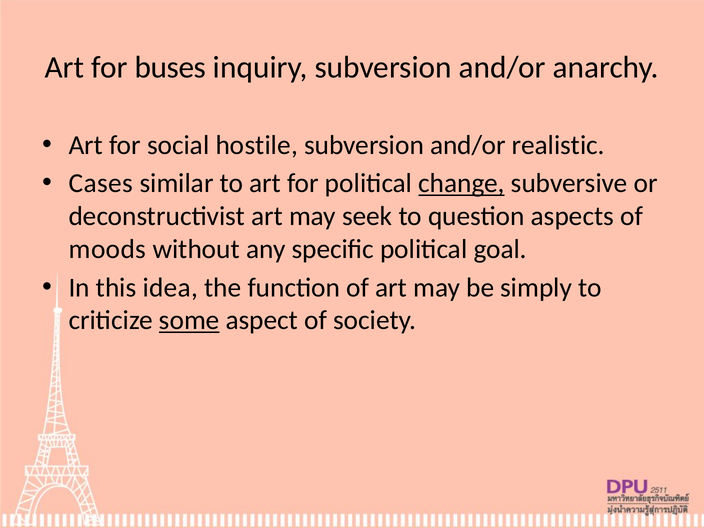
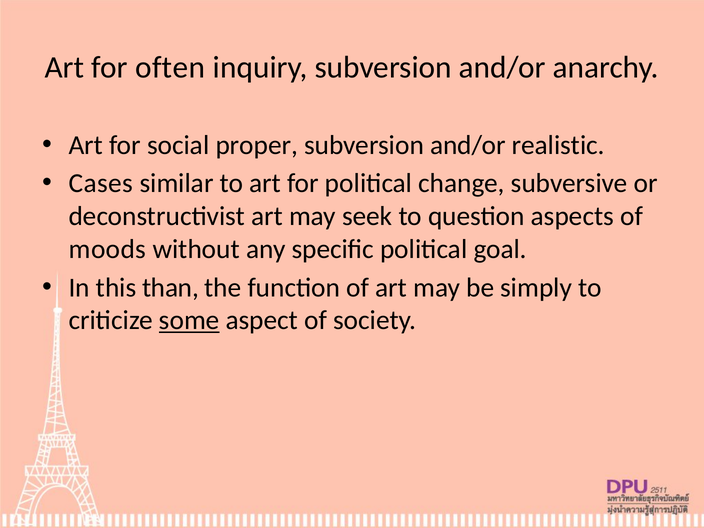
buses: buses -> often (170, 67)
hostile: hostile -> proper (257, 145)
change underline: present -> none (462, 183)
idea: idea -> than (170, 288)
